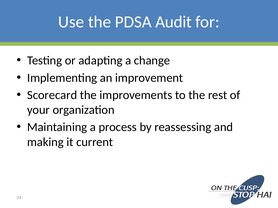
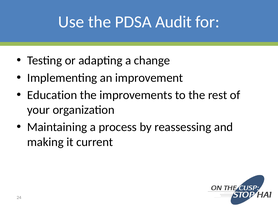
Scorecard: Scorecard -> Education (52, 95)
